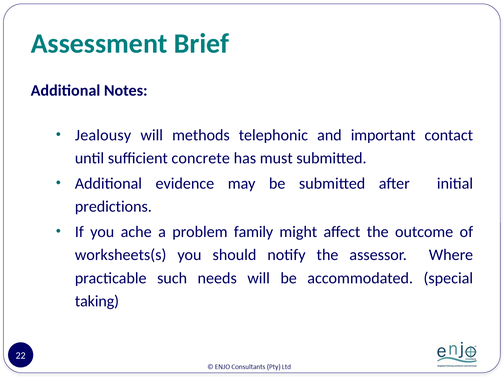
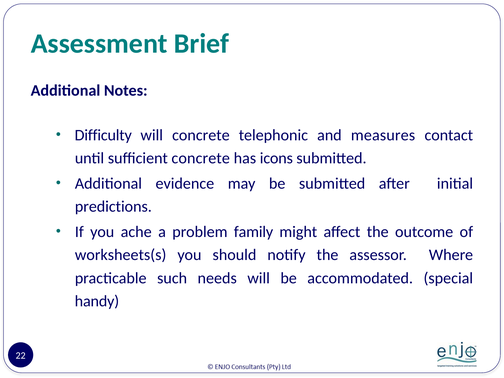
Jealousy: Jealousy -> Difficulty (103, 135)
will methods: methods -> concrete (201, 135)
important: important -> measures (383, 135)
must: must -> icons (276, 158)
taking: taking -> handy (97, 301)
